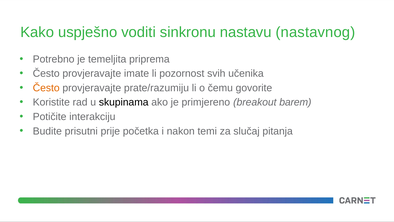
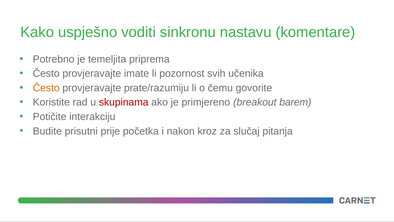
nastavnog: nastavnog -> komentare (316, 32)
skupinama colour: black -> red (124, 102)
temi: temi -> kroz (207, 131)
